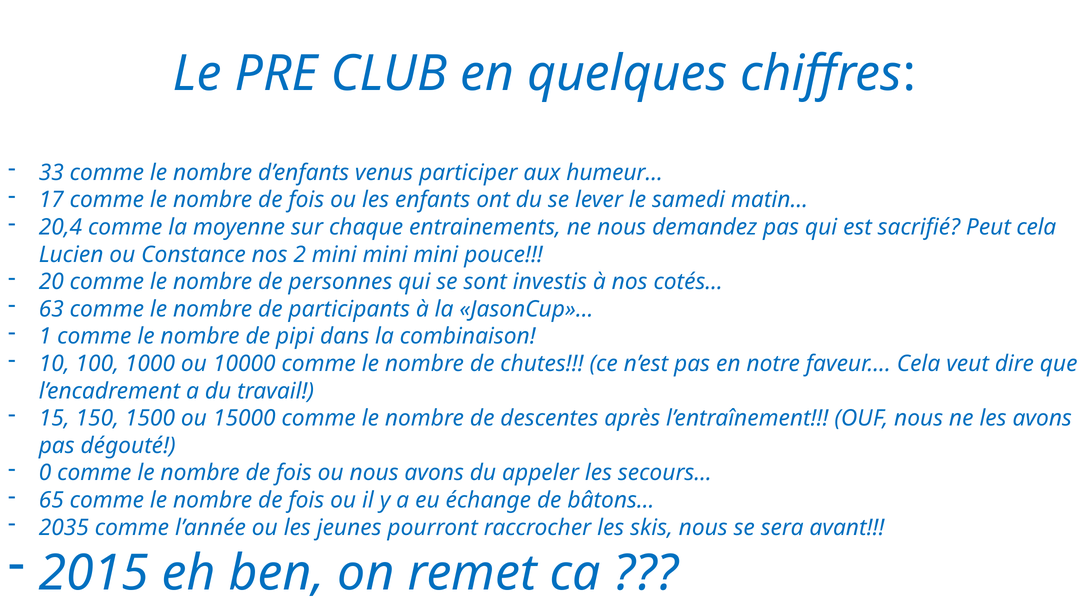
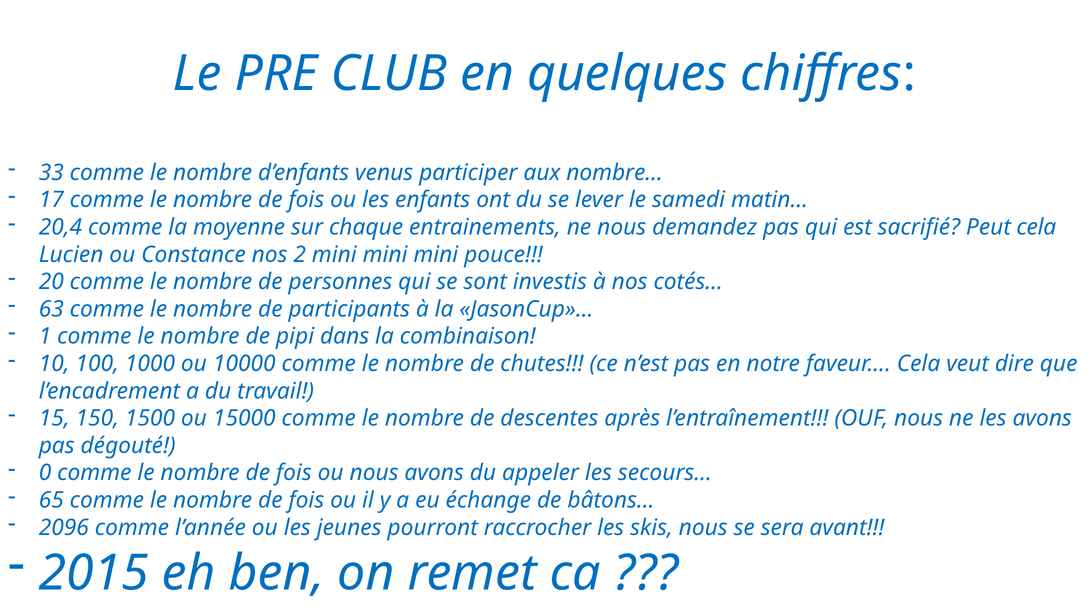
humeur…: humeur… -> nombre… (615, 173)
2035: 2035 -> 2096 (64, 527)
